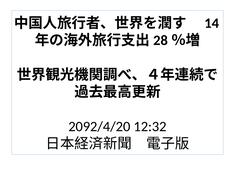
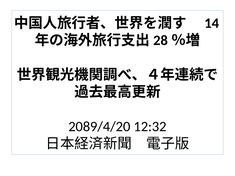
2092/4/20: 2092/4/20 -> 2089/4/20 (99, 127)
